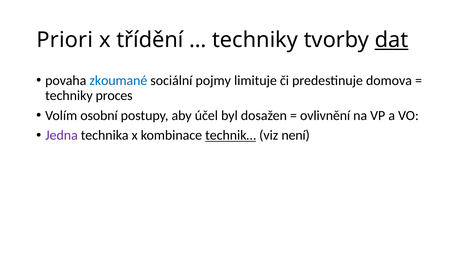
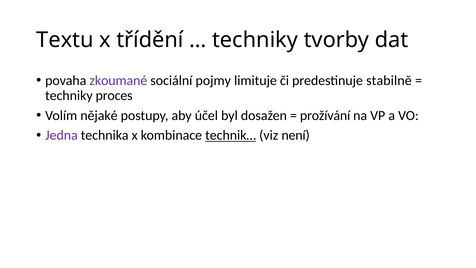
Priori: Priori -> Textu (65, 40)
dat underline: present -> none (391, 40)
zkoumané colour: blue -> purple (118, 80)
domova: domova -> stabilně (389, 80)
osobní: osobní -> nějaké (99, 115)
ovlivnění: ovlivnění -> prožívání (325, 115)
